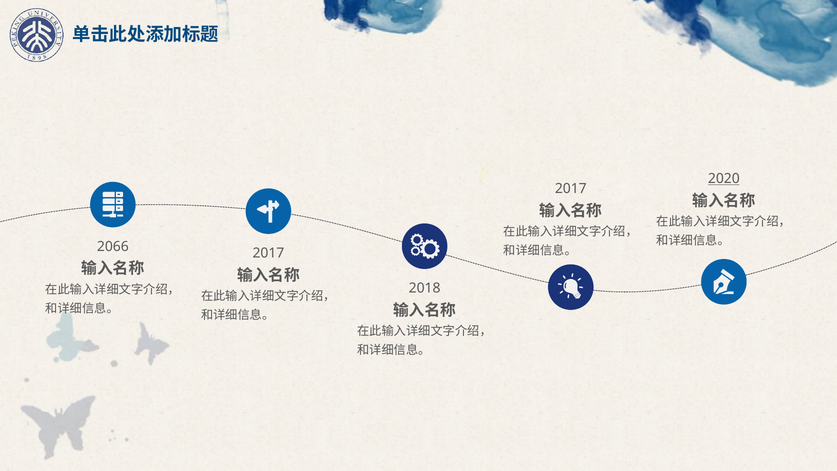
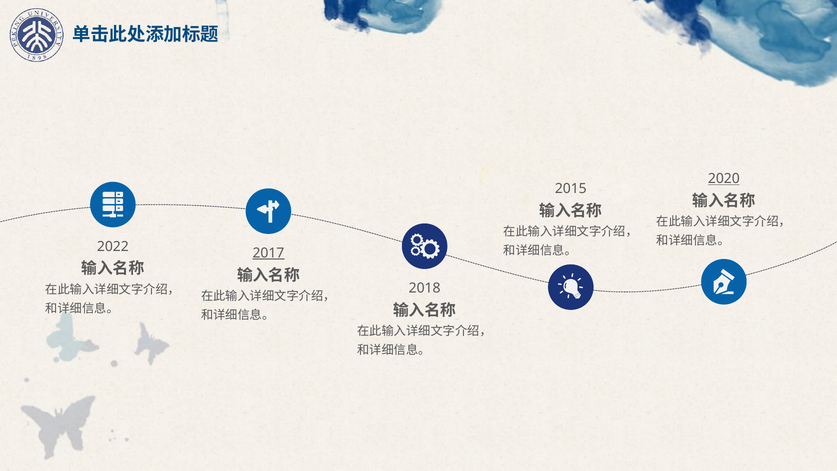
2017: 2017 -> 2015 (571, 189)
2066: 2066 -> 2022 (113, 246)
2017 underline: none -> present (268, 253)
